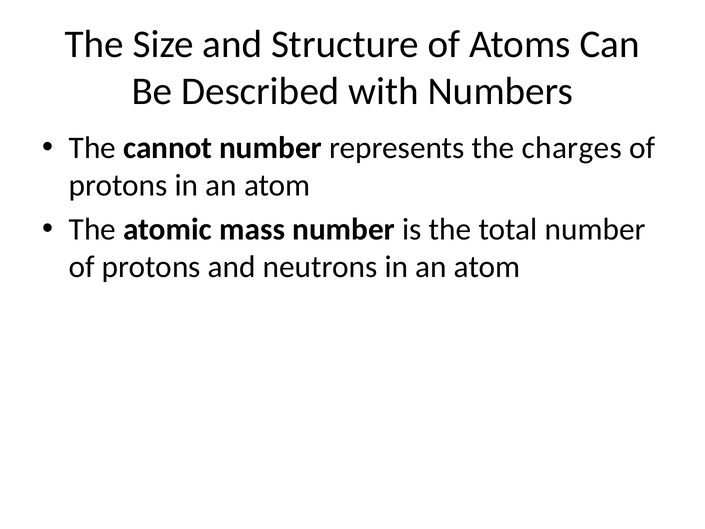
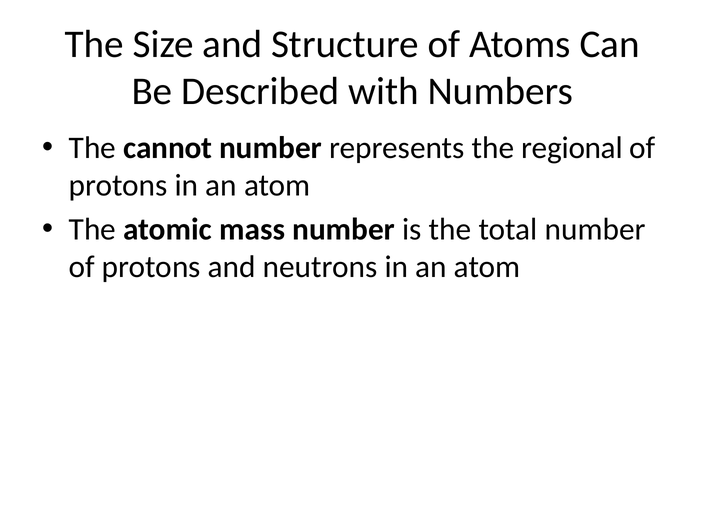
charges: charges -> regional (572, 148)
